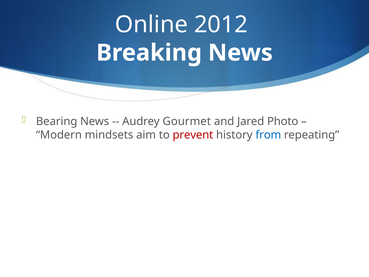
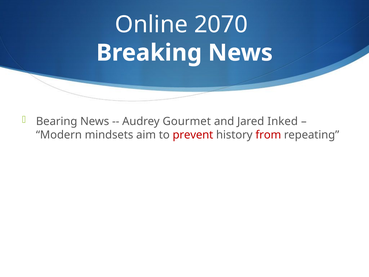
2012: 2012 -> 2070 (221, 24)
Photo: Photo -> Inked (283, 121)
from colour: blue -> red (268, 135)
